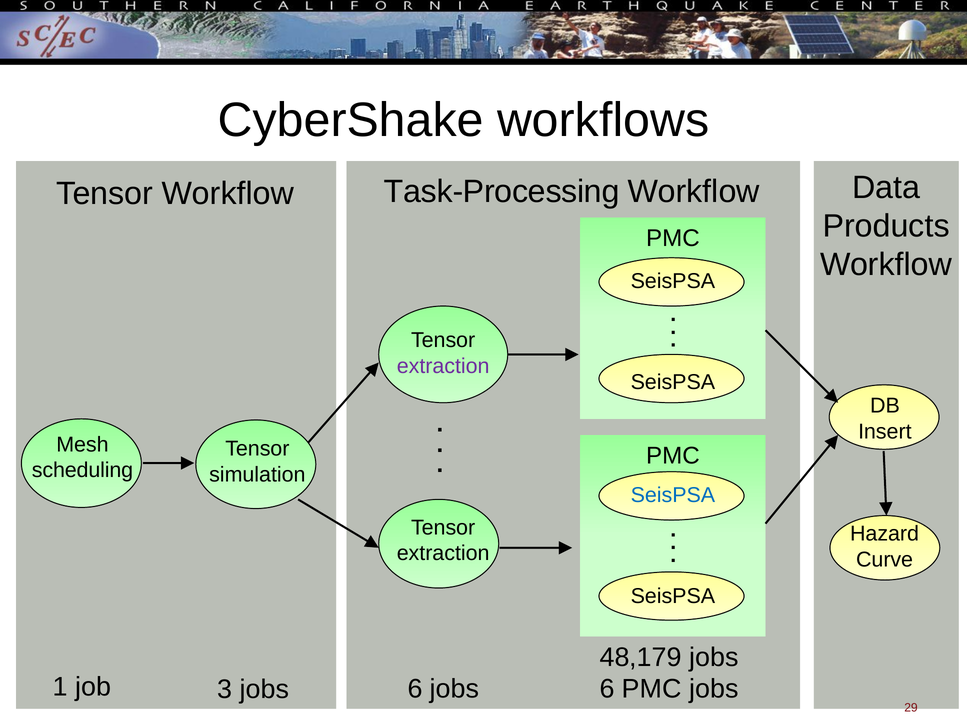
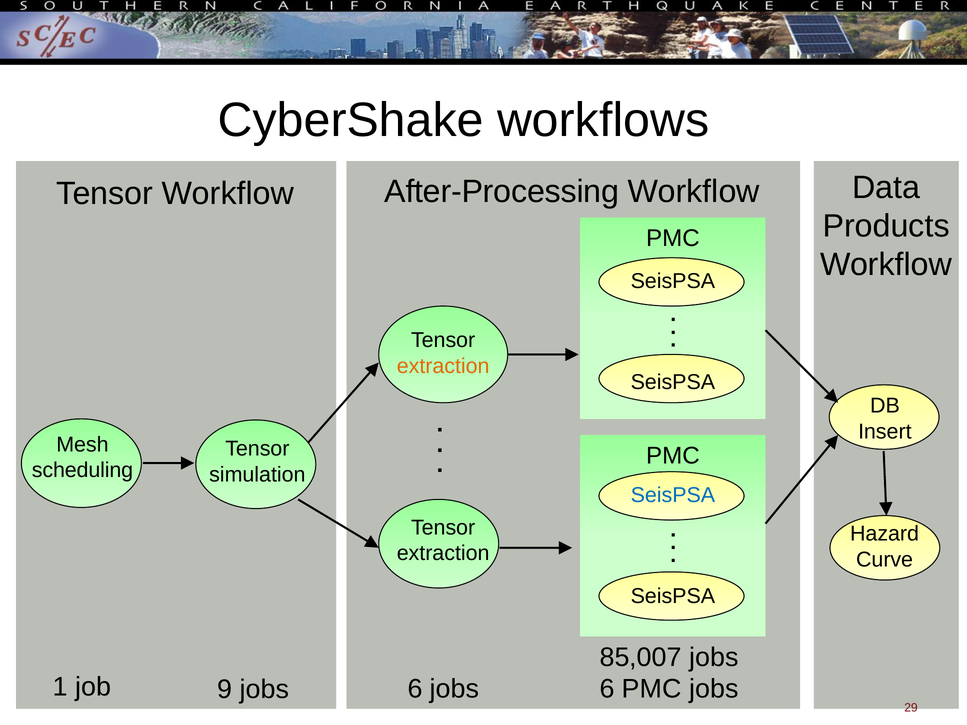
Task-Processing: Task-Processing -> After-Processing (502, 192)
extraction colour: purple -> orange (443, 366)
48,179: 48,179 -> 85,007 (641, 657)
3: 3 -> 9 (225, 690)
